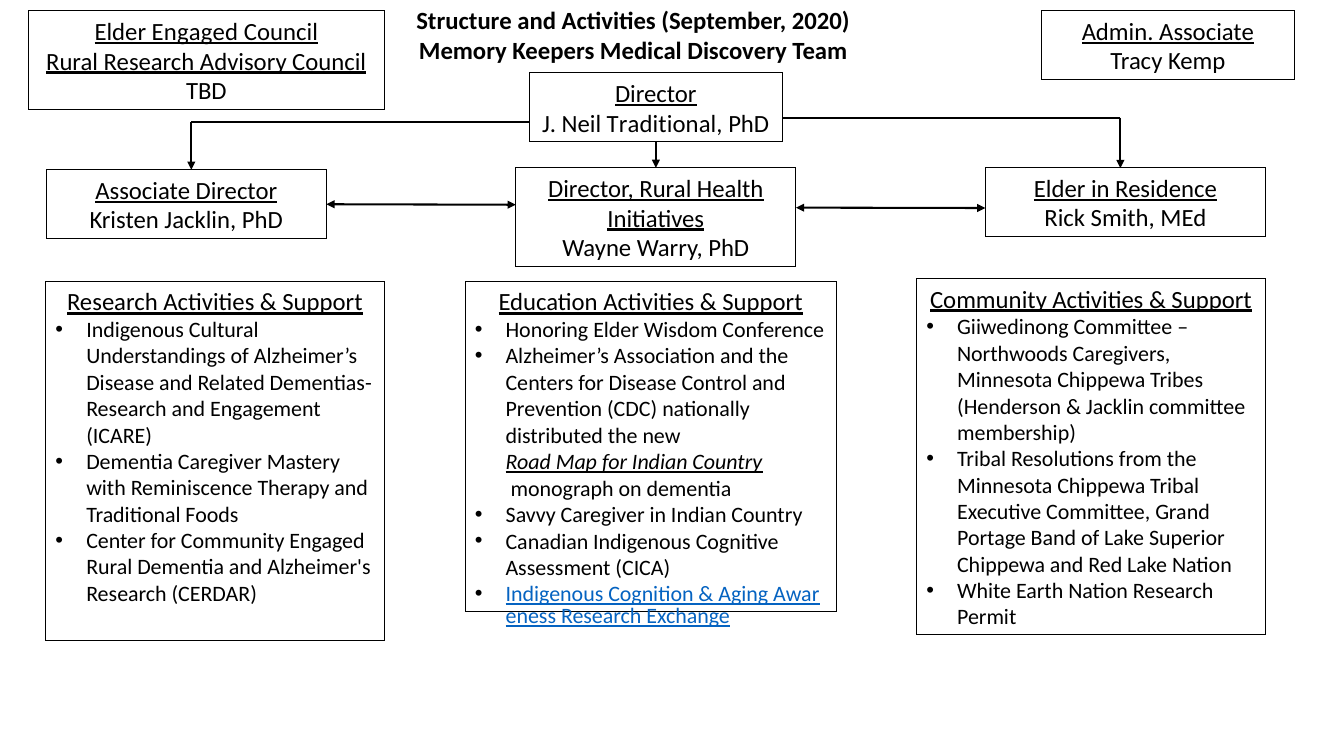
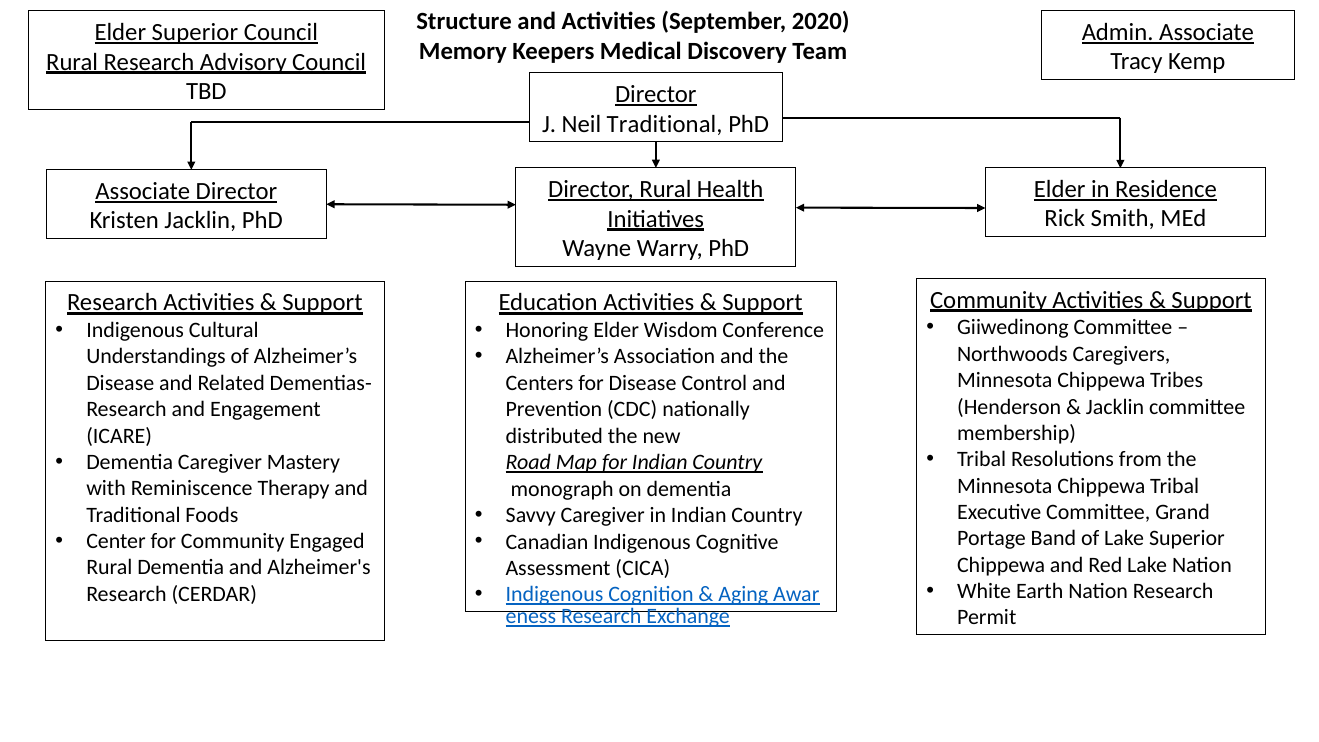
Elder Engaged: Engaged -> Superior (195, 32)
